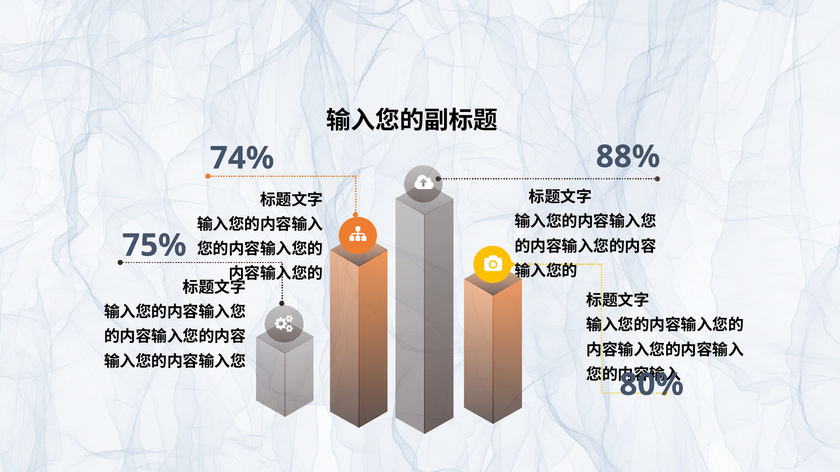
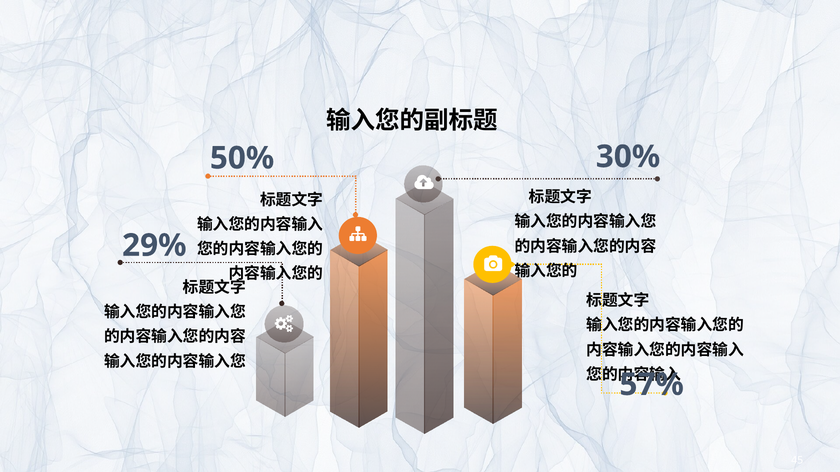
88%: 88% -> 30% (628, 157)
74%: 74% -> 50% (242, 158)
75%: 75% -> 29% (154, 246)
80%: 80% -> 57% (652, 385)
